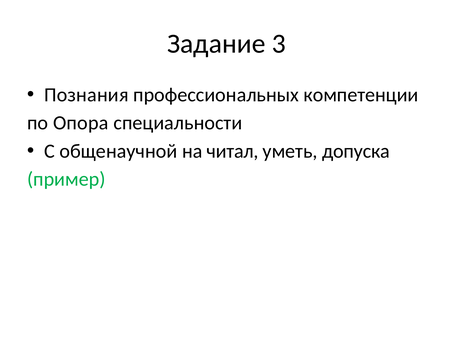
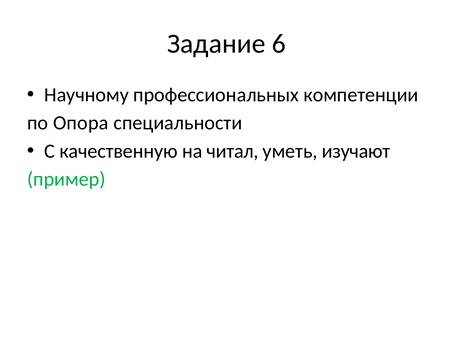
3: 3 -> 6 (279, 44)
Познания: Познания -> Научному (86, 95)
общенаучной: общенаучной -> качественную (119, 151)
допуска: допуска -> изучают (356, 151)
